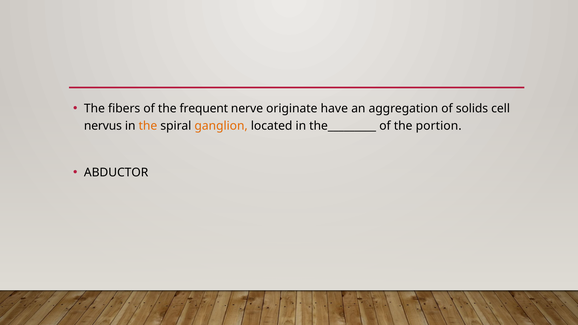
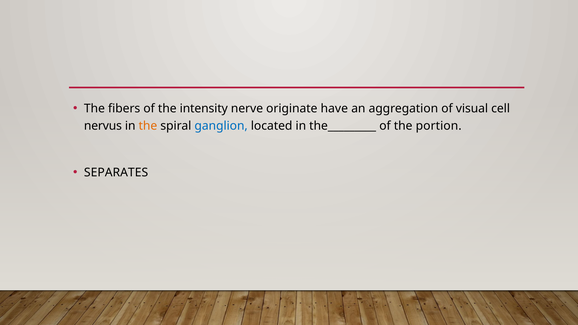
frequent: frequent -> intensity (204, 109)
solids: solids -> visual (472, 109)
ganglion colour: orange -> blue (221, 126)
ABDUCTOR: ABDUCTOR -> SEPARATES (116, 173)
